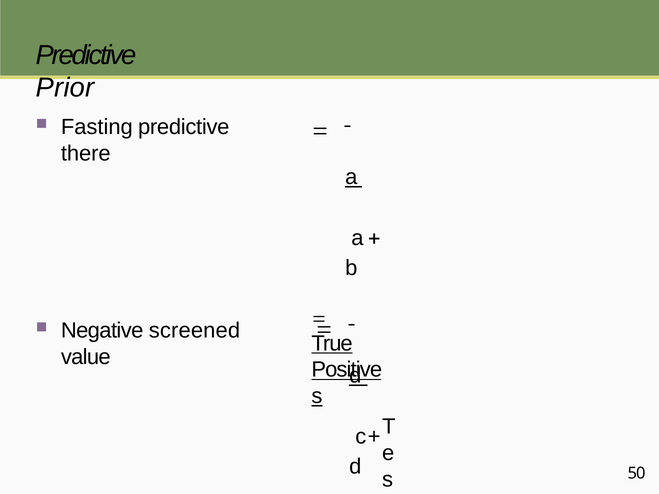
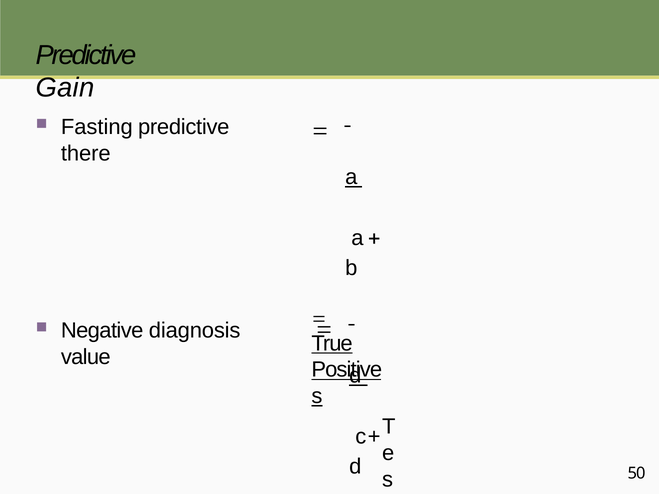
Prior: Prior -> Gain (65, 88)
screened: screened -> diagnosis (195, 331)
